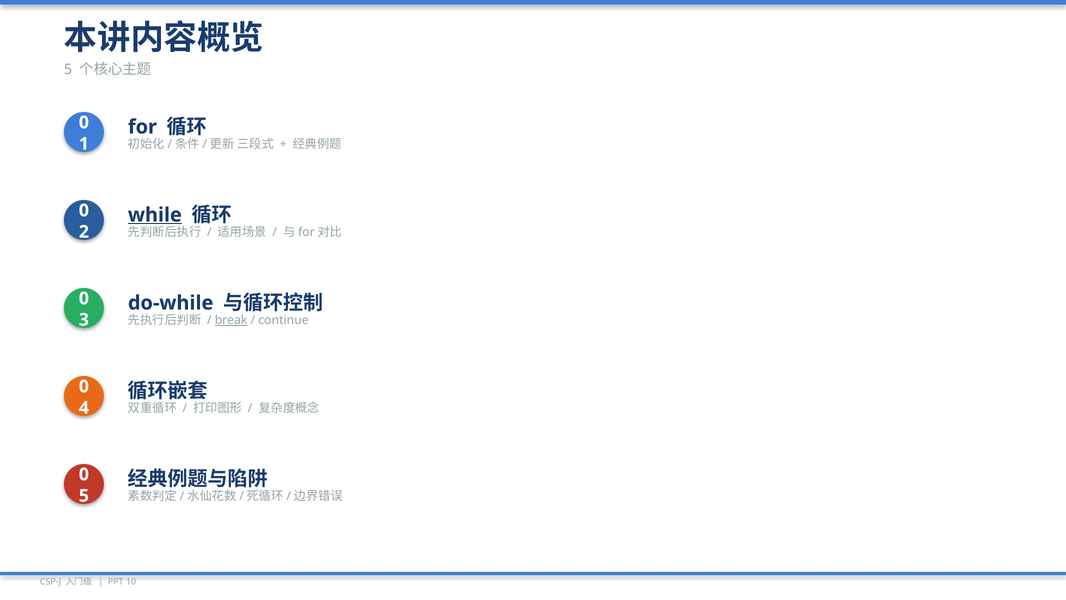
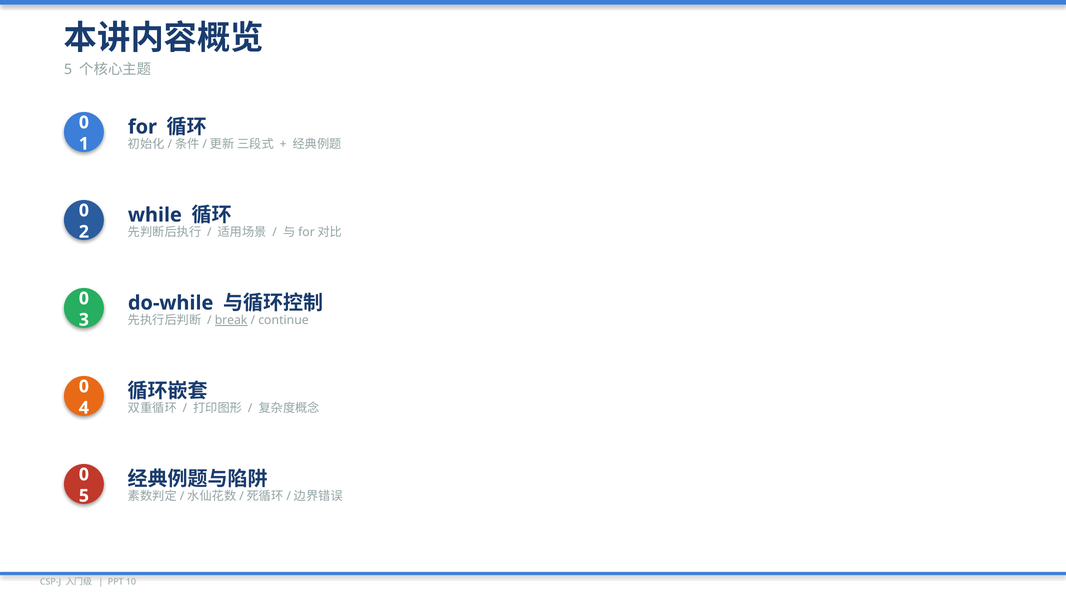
while underline: present -> none (155, 215)
